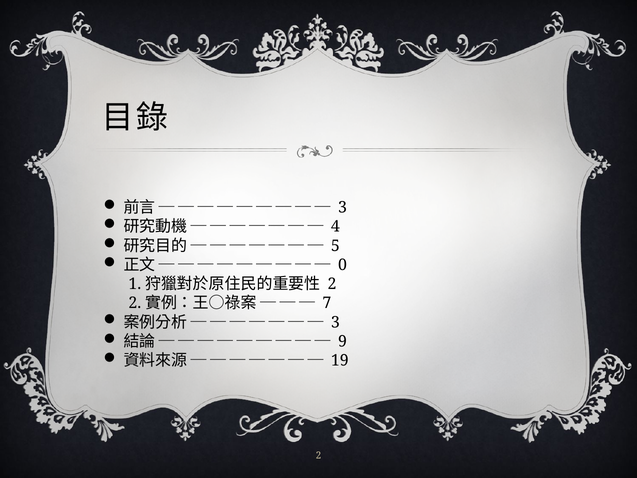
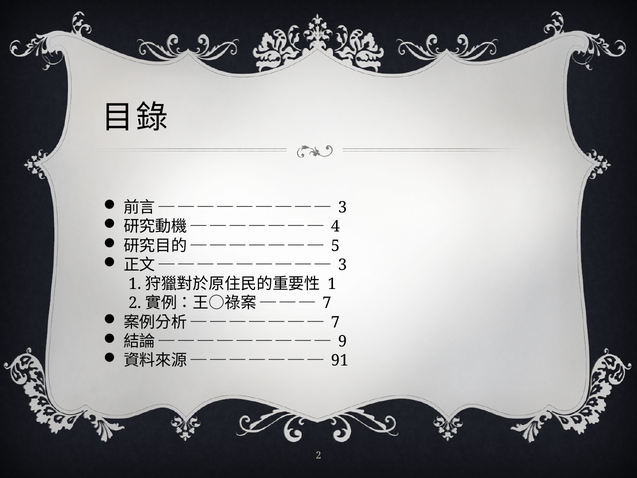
0: 0 -> 3 (343, 265)
2: 2 -> 1 (332, 284)
3: 3 -> 7 (335, 322)
19: 19 -> 91 (340, 360)
